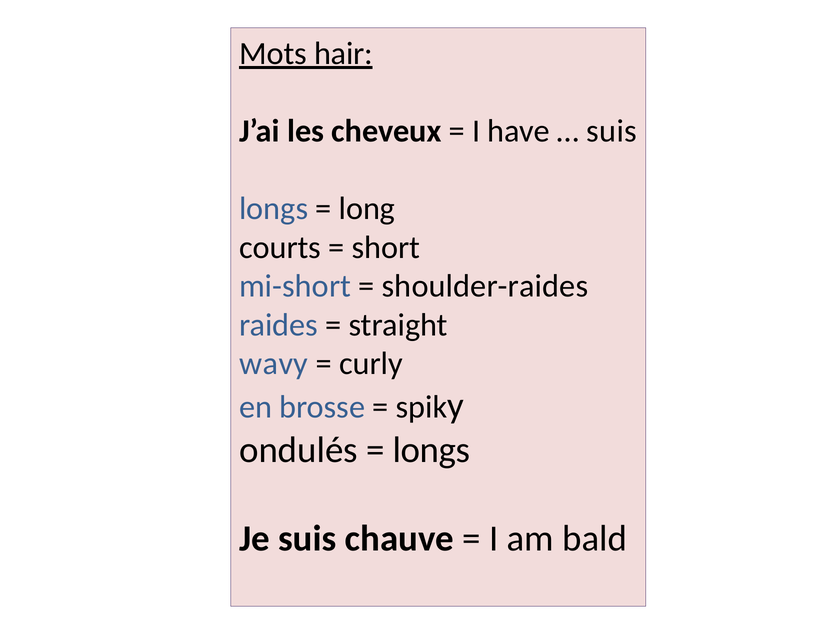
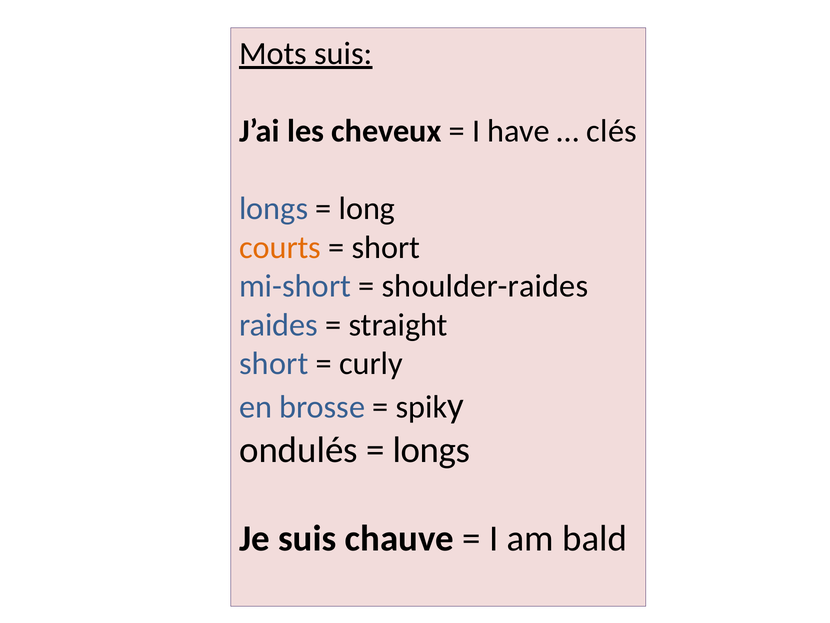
Mots hair: hair -> suis (343, 53)
suis: suis -> clés (612, 131)
courts colour: black -> orange (280, 247)
wavy: wavy -> short (274, 363)
